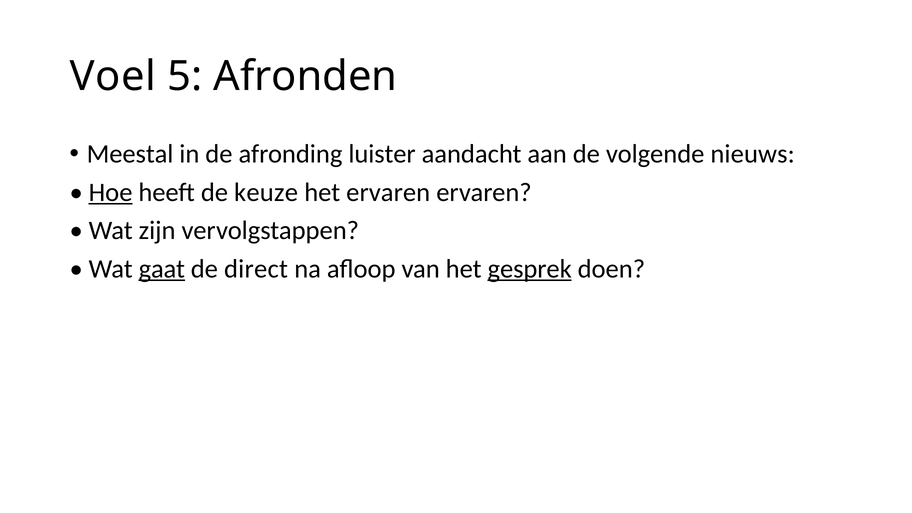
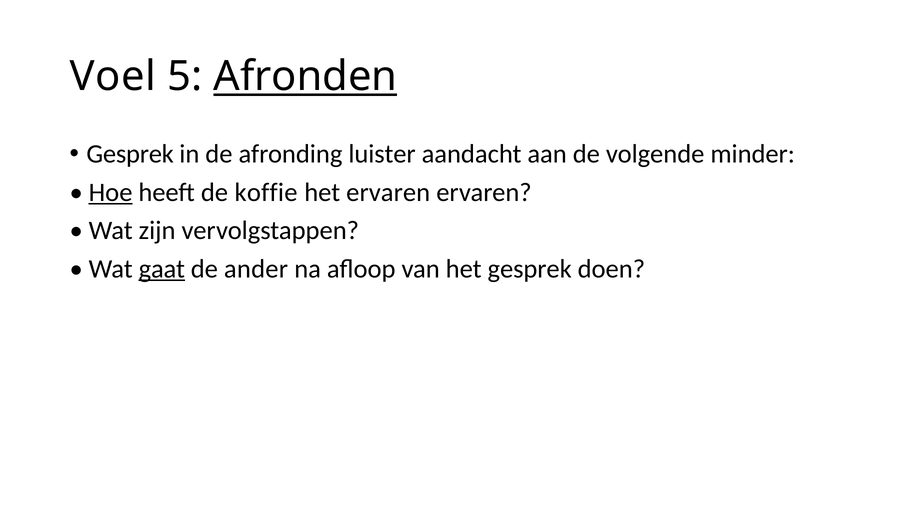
Afronden underline: none -> present (305, 77)
Meestal: Meestal -> Gesprek (130, 154)
nieuws: nieuws -> minder (753, 154)
keuze: keuze -> koffie (266, 192)
direct: direct -> ander (256, 269)
gesprek underline: present -> none (530, 269)
